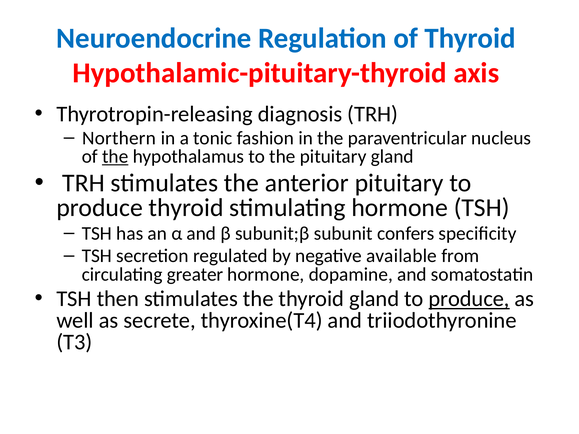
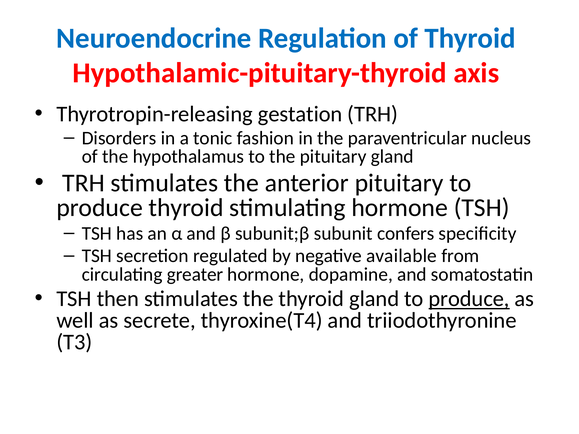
diagnosis: diagnosis -> gestation (300, 114)
Northern: Northern -> Disorders (119, 138)
the underline: present -> none (115, 157)
